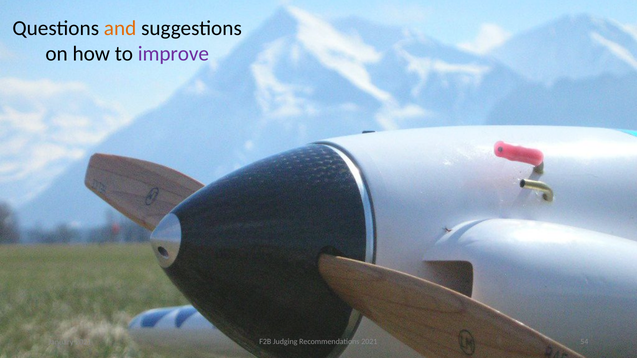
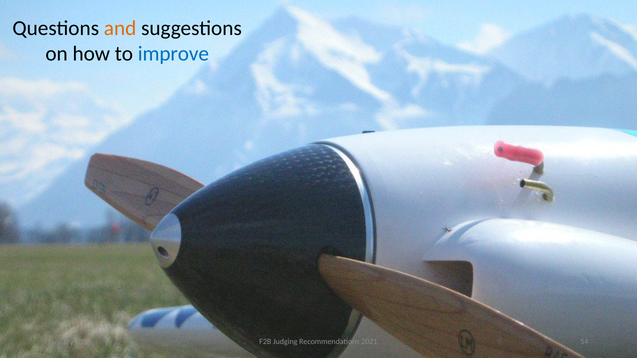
improve colour: purple -> blue (173, 54)
